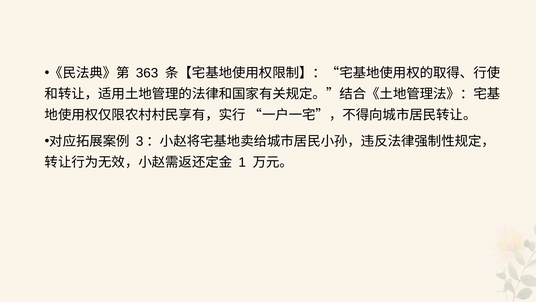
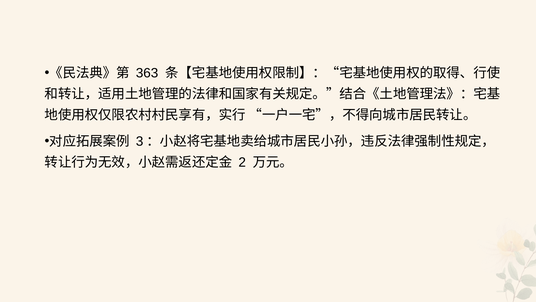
1: 1 -> 2 (242, 162)
